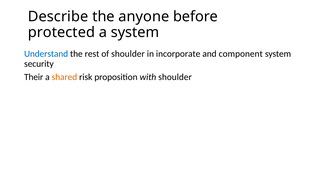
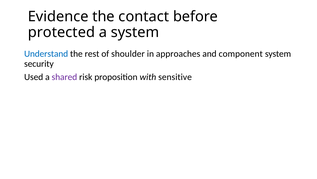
Describe: Describe -> Evidence (58, 16)
anyone: anyone -> contact (144, 16)
incorporate: incorporate -> approaches (178, 54)
Their: Their -> Used (34, 77)
shared colour: orange -> purple (64, 77)
with shoulder: shoulder -> sensitive (175, 77)
